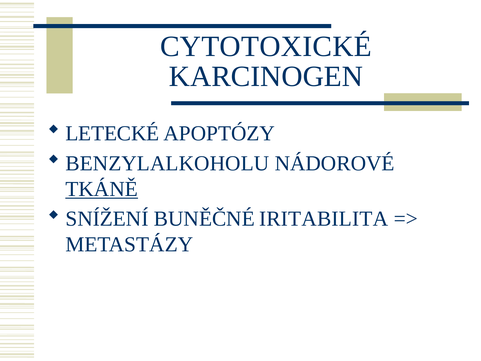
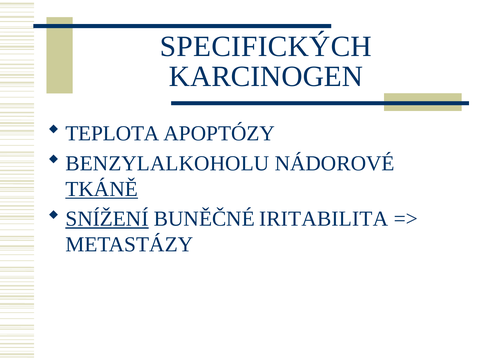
CYTOTOXICKÉ: CYTOTOXICKÉ -> SPECIFICKÝCH (266, 46)
LETECKÉ: LETECKÉ -> TEPLOTA (112, 133)
SNÍŽENÍ underline: none -> present (107, 219)
